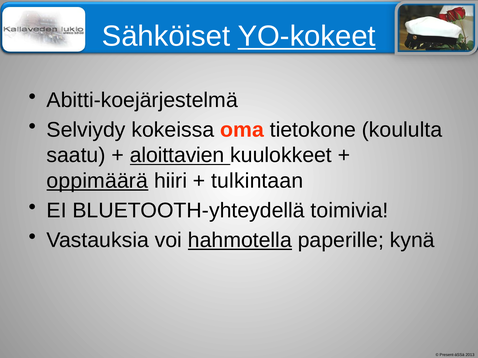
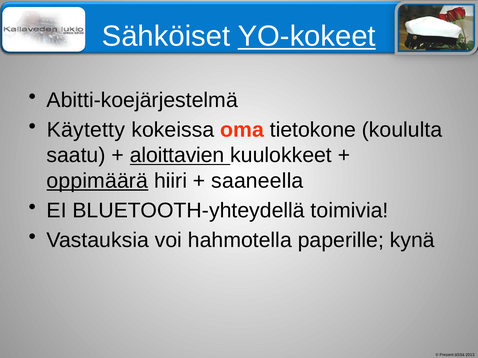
Selviydy: Selviydy -> Käytetty (86, 130)
tulkintaan: tulkintaan -> saaneella (257, 181)
hahmotella underline: present -> none (240, 240)
